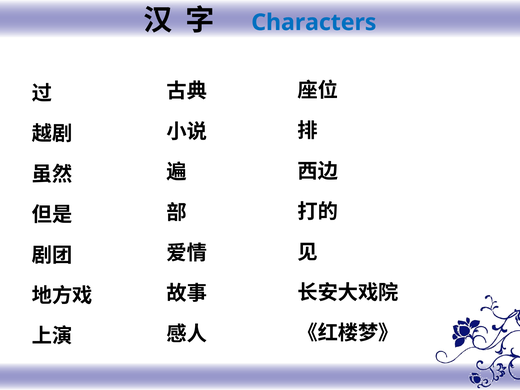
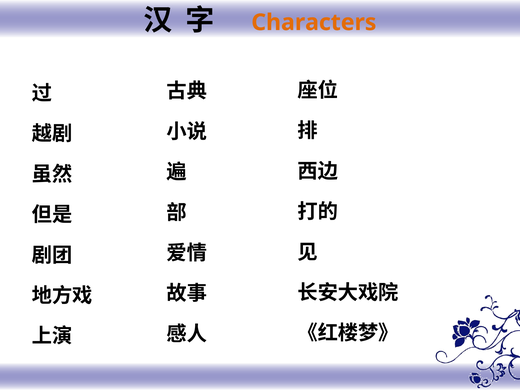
Characters colour: blue -> orange (314, 22)
